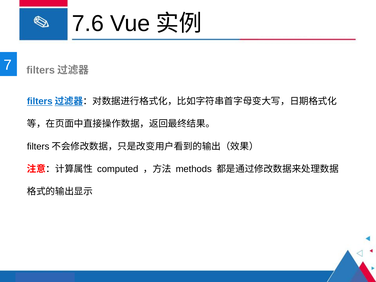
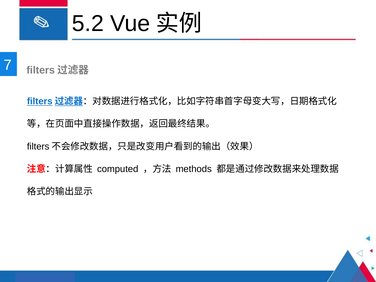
7.6: 7.6 -> 5.2 (88, 24)
